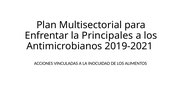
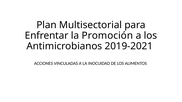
Principales: Principales -> Promoción (107, 36)
